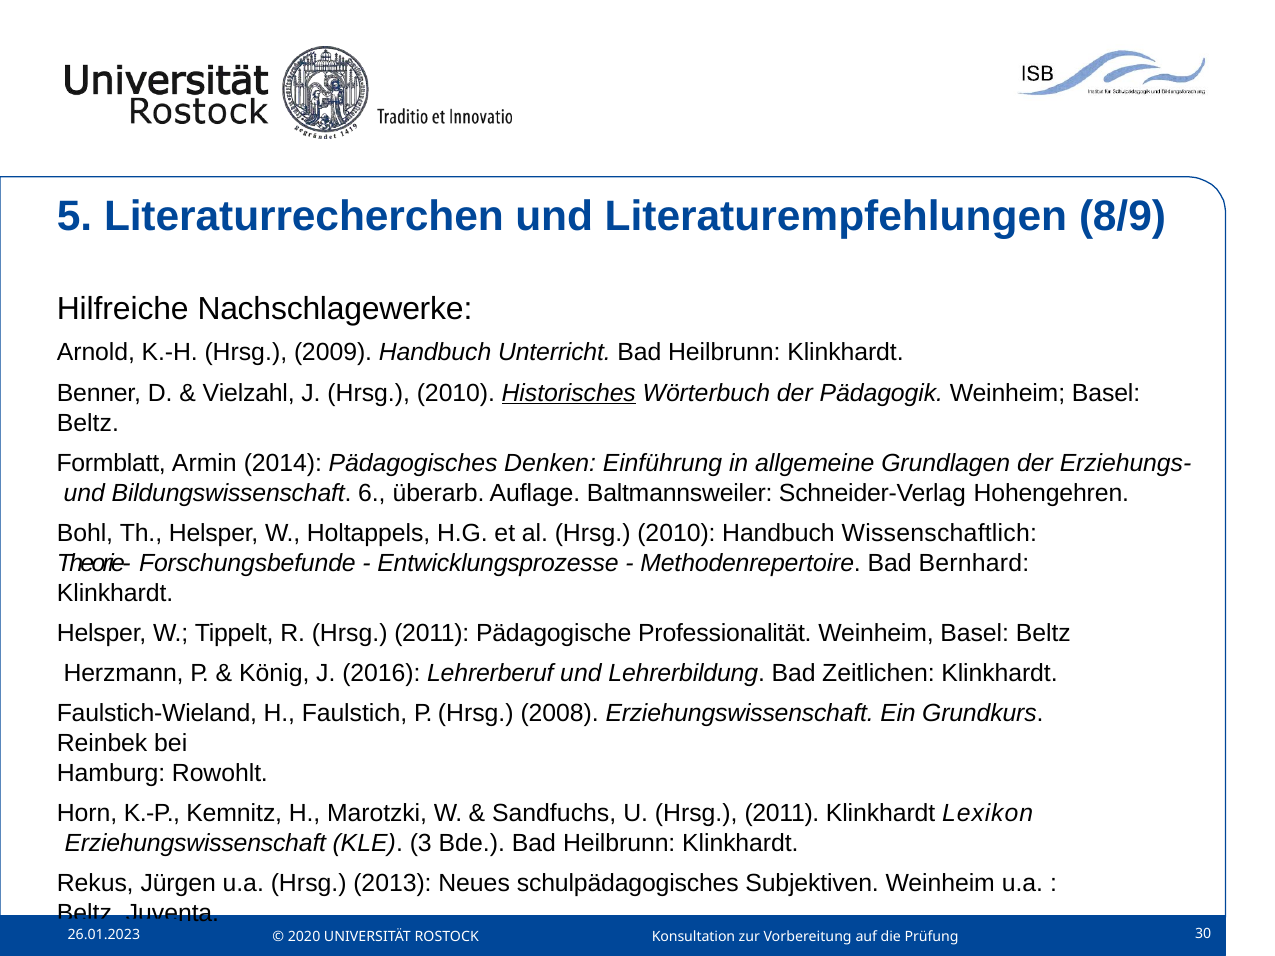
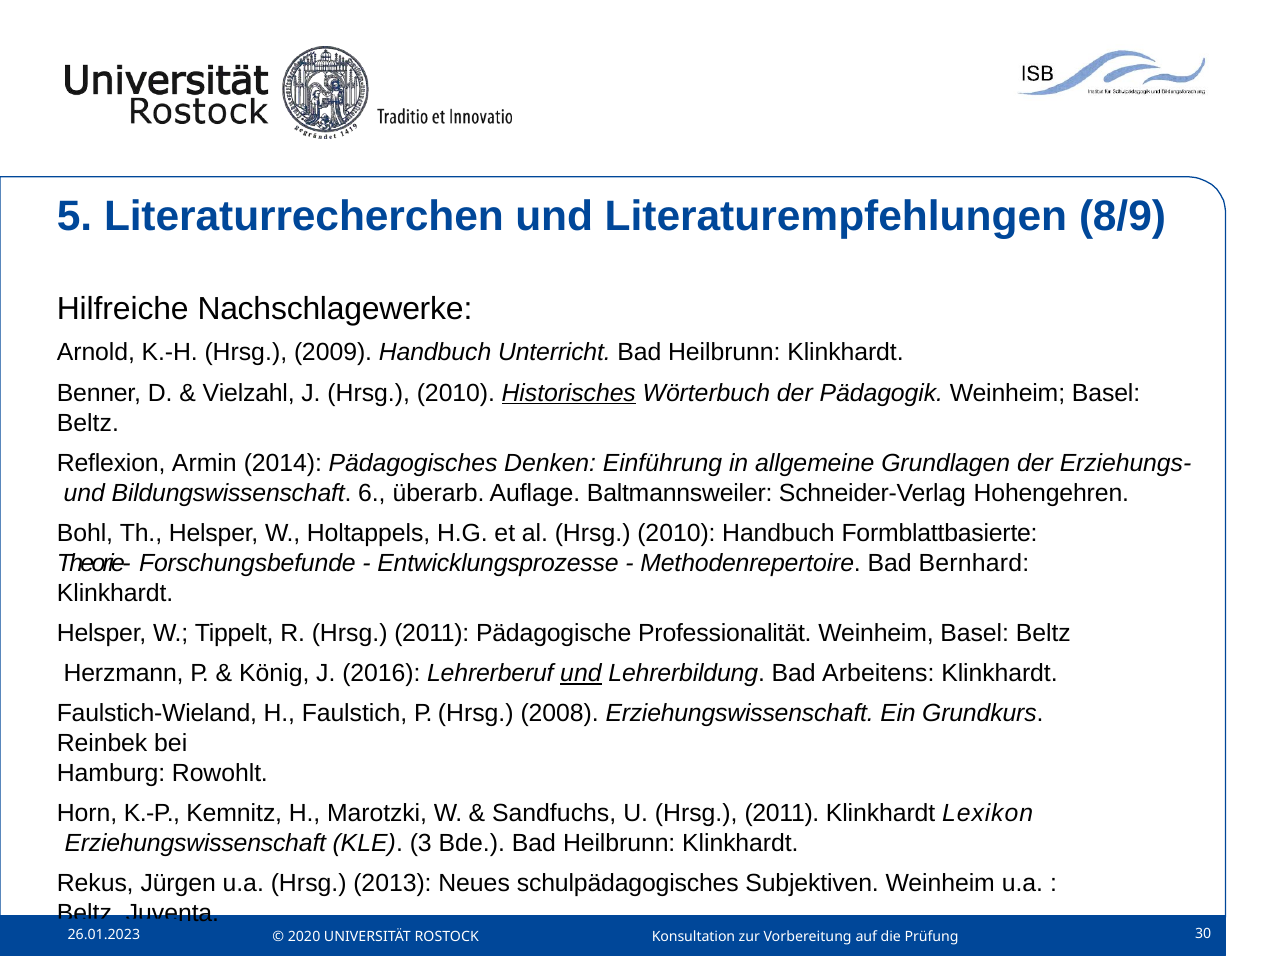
Formblatt: Formblatt -> Reflexion (111, 463)
Wissenschaftlich: Wissenschaftlich -> Formblattbasierte (940, 534)
und underline: none -> present (581, 673)
Zeitlichen: Zeitlichen -> Arbeitens (878, 673)
